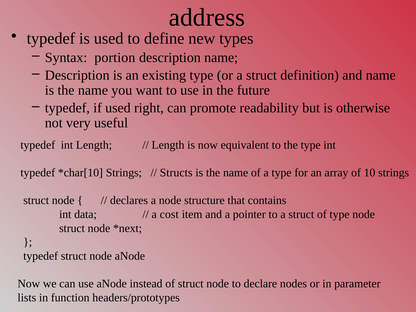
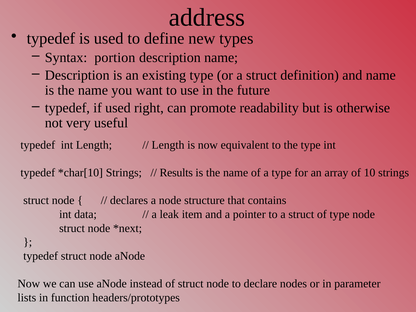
Structs: Structs -> Results (176, 173)
cost: cost -> leak (169, 214)
